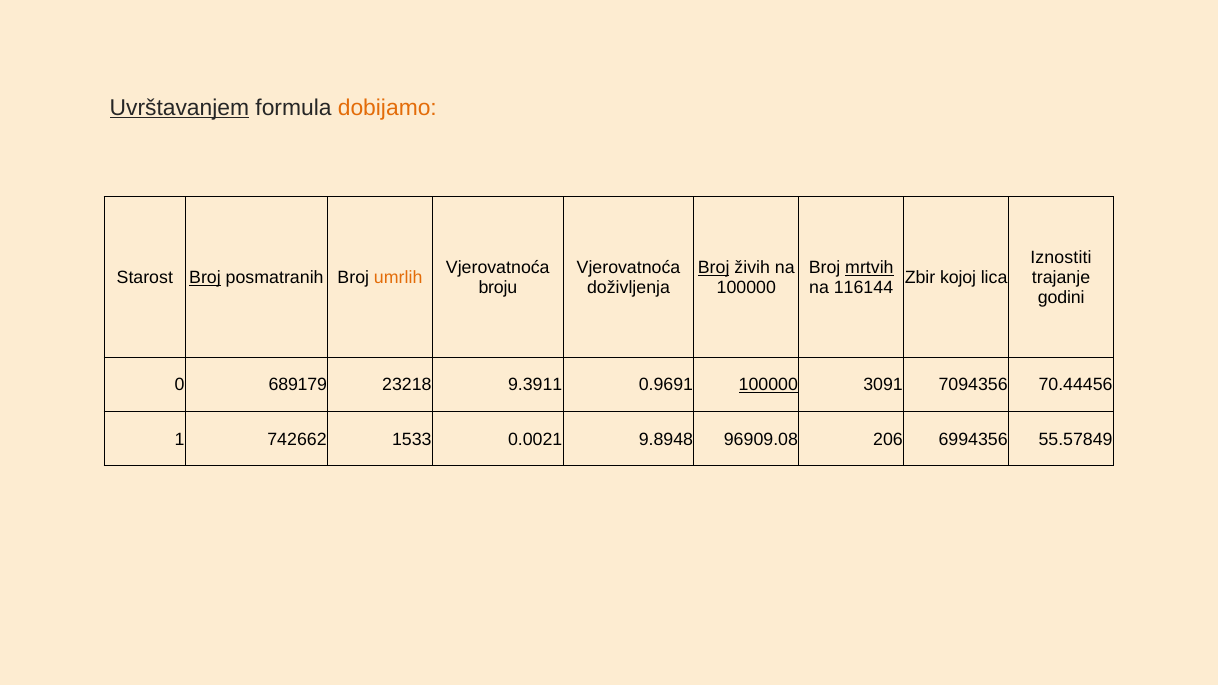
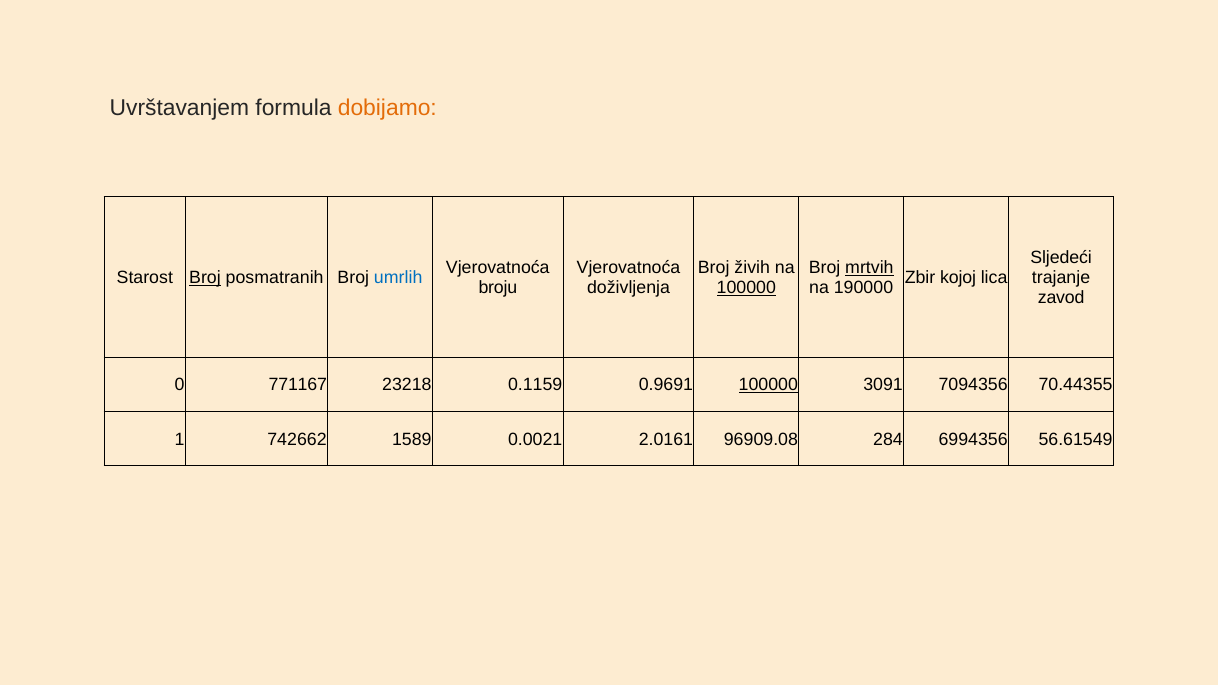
Uvrštavanjem underline: present -> none (179, 108)
Iznostiti: Iznostiti -> Sljedeći (1061, 258)
Broj underline: present -> none (714, 268)
umrlih colour: orange -> blue (398, 278)
100000 underline: none -> present (746, 288)
116144: 116144 -> 190000 (863, 288)
godini: godini -> zavod (1061, 298)
689179: 689179 -> 771167 (298, 385)
9.3911: 9.3911 -> 0.1159 (535, 385)
70.44456: 70.44456 -> 70.44355 (1076, 385)
1533: 1533 -> 1589 (412, 439)
9.8948: 9.8948 -> 2.0161 (666, 439)
206: 206 -> 284 (888, 439)
55.57849: 55.57849 -> 56.61549 (1076, 439)
